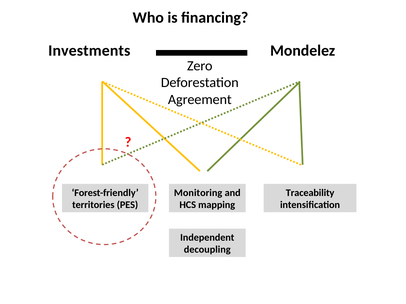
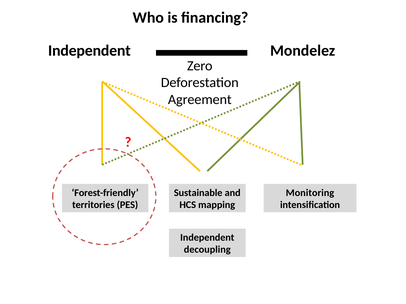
Investments: Investments -> Independent (89, 51)
Monitoring: Monitoring -> Sustainable (198, 193)
Traceability: Traceability -> Monitoring (310, 193)
